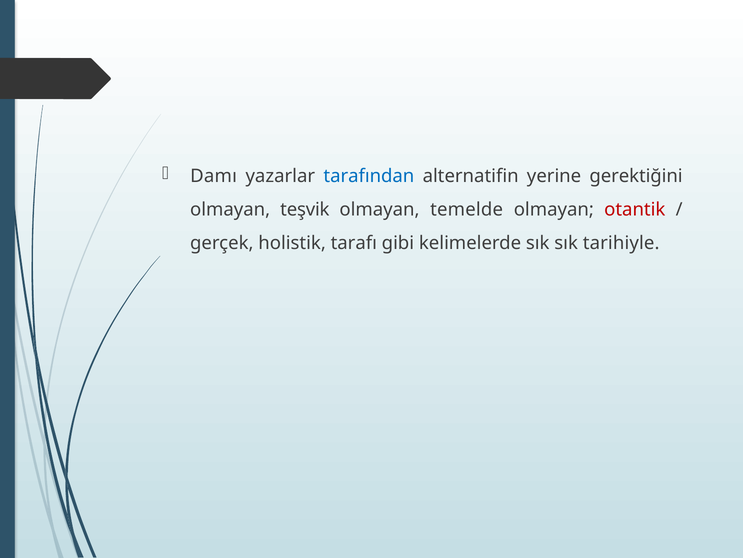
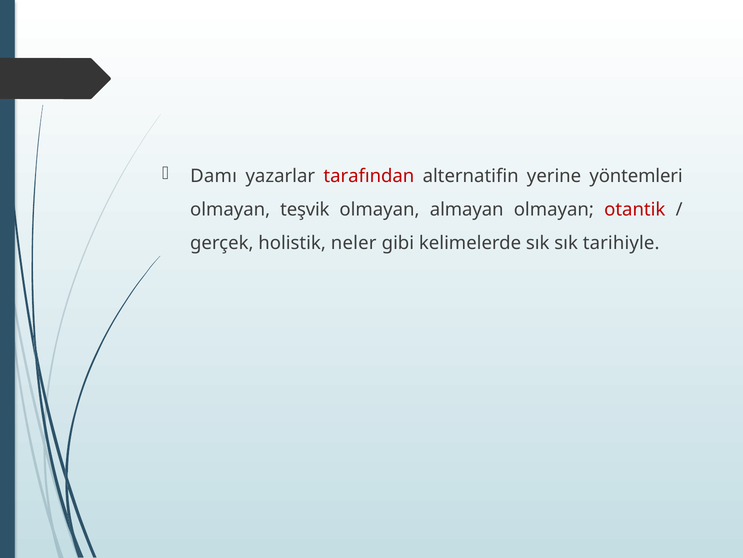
tarafından colour: blue -> red (369, 176)
gerektiğini: gerektiğini -> yöntemleri (636, 176)
temelde: temelde -> almayan (467, 209)
tarafı: tarafı -> neler (354, 243)
